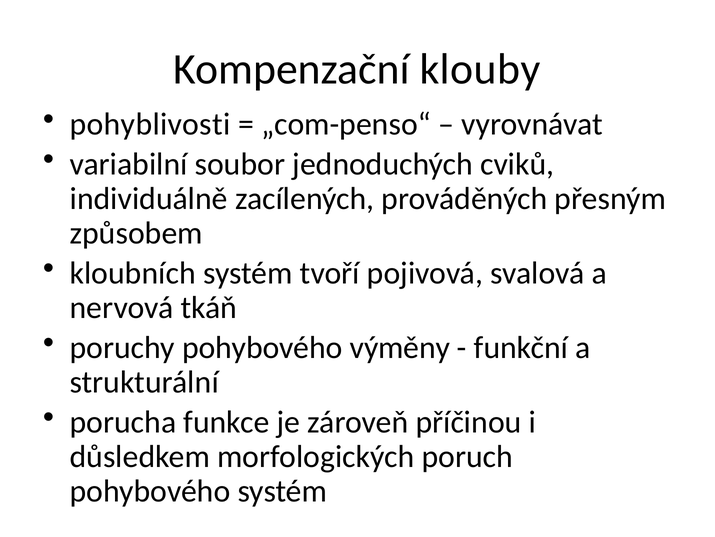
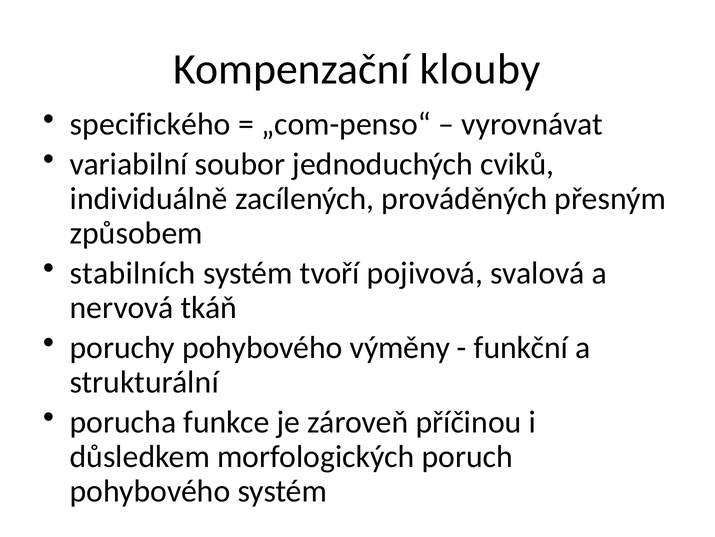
pohyblivosti: pohyblivosti -> specifického (150, 124)
kloubních: kloubních -> stabilních (133, 273)
